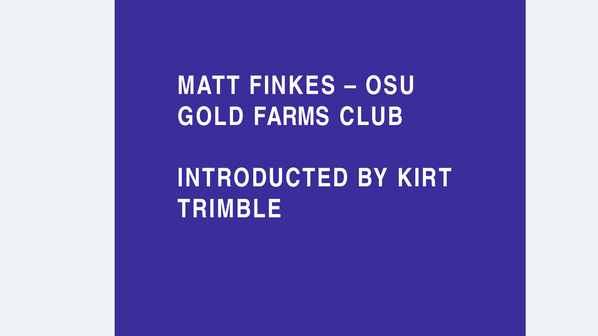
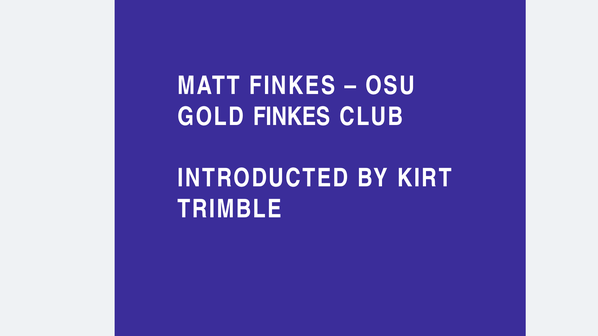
GOLD FARMS: FARMS -> FINKES (292, 117)
